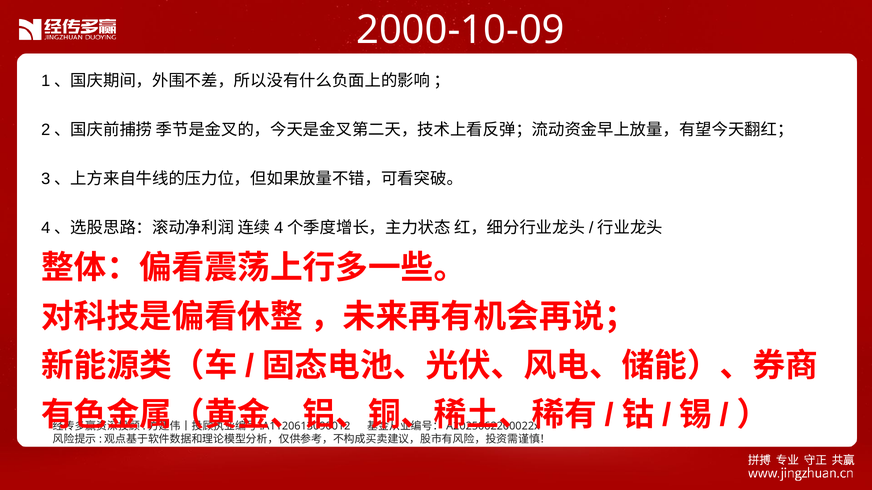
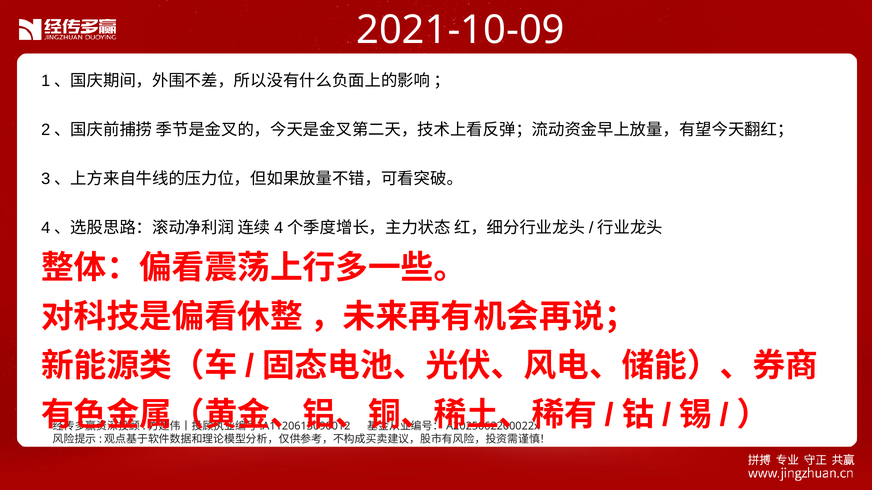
2000-10-09: 2000-10-09 -> 2021-10-09 (460, 30)
